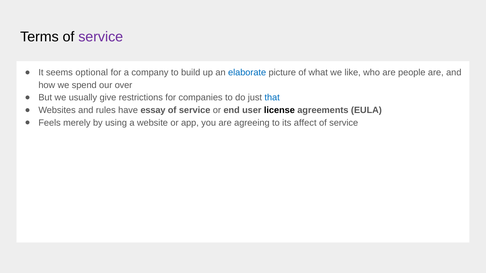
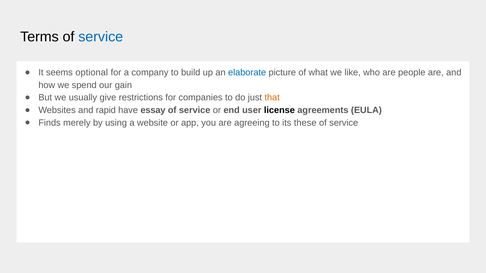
service colour: purple -> blue (101, 37)
over: over -> gain (123, 85)
that colour: blue -> orange (272, 98)
rules: rules -> rapid (106, 110)
Feels: Feels -> Finds (50, 123)
affect: affect -> these (305, 123)
